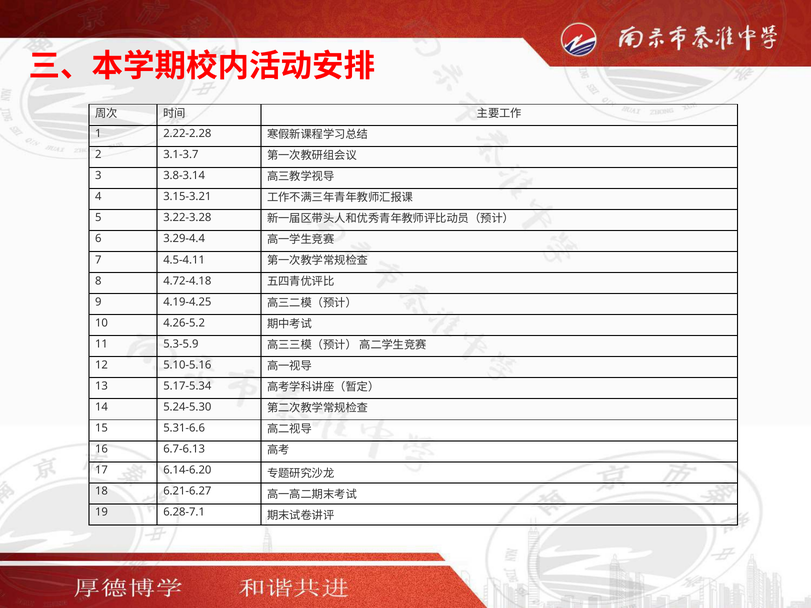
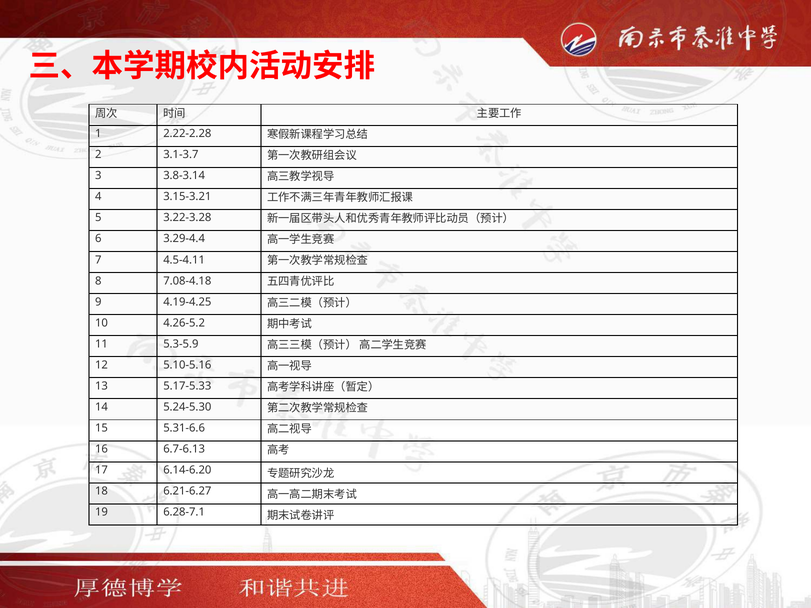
4.72-4.18: 4.72-4.18 -> 7.08-4.18 (187, 281)
5.17-5.34: 5.17-5.34 -> 5.17-5.33 (187, 386)
